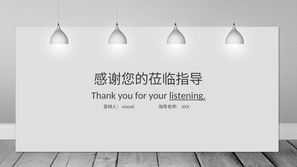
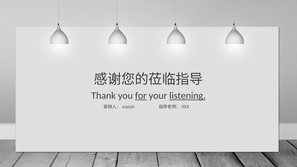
for underline: none -> present (141, 96)
